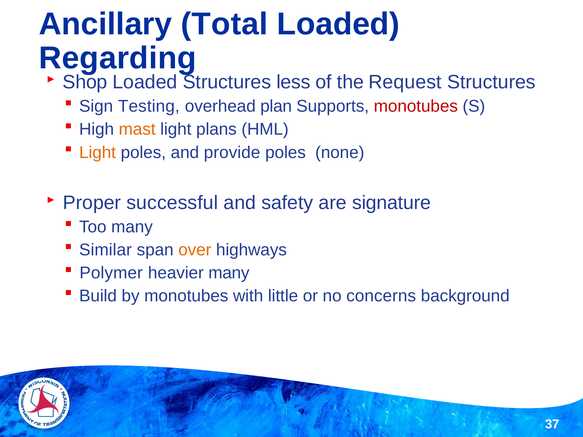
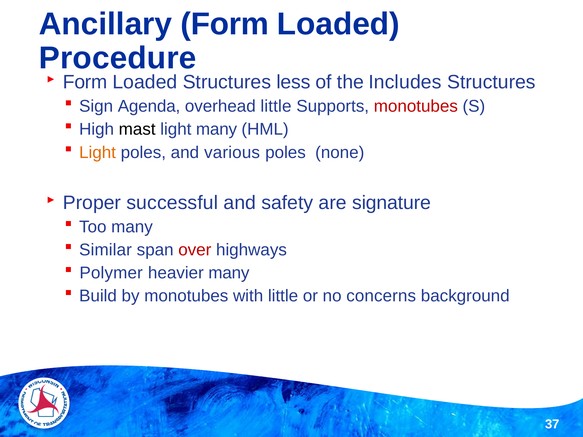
Ancillary Total: Total -> Form (225, 24)
Regarding: Regarding -> Procedure (118, 58)
Shop: Shop -> Form (85, 82)
Request: Request -> Includes (405, 82)
Testing: Testing -> Agenda (149, 106)
overhead plan: plan -> little (276, 106)
mast colour: orange -> black (137, 129)
light plans: plans -> many (217, 129)
provide: provide -> various (232, 152)
over colour: orange -> red (195, 250)
